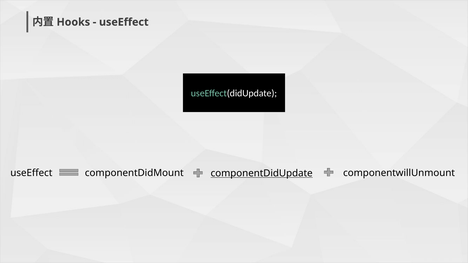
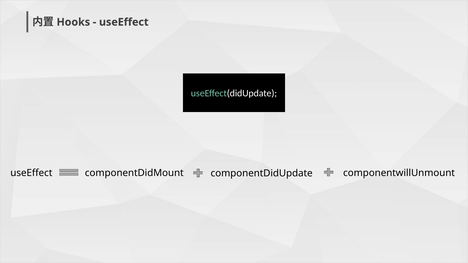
componentDidUpdate underline: present -> none (262, 173)
